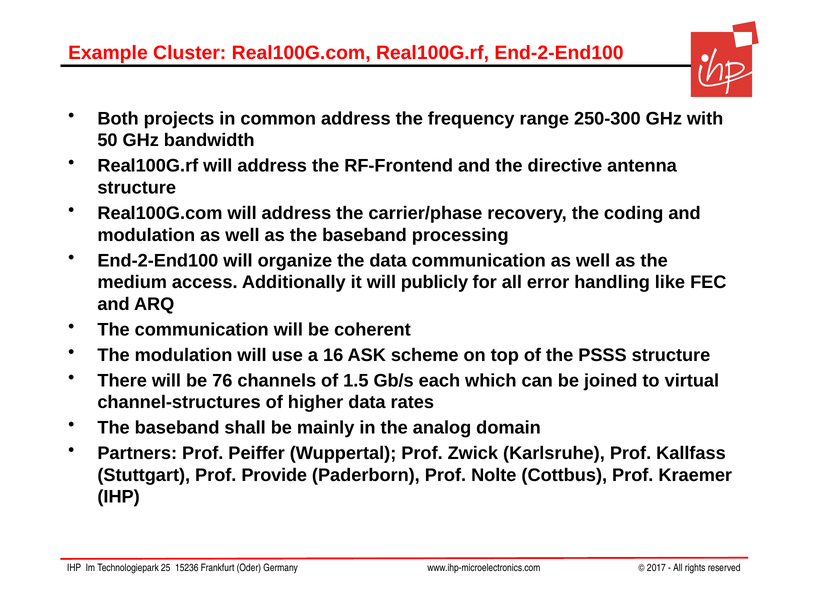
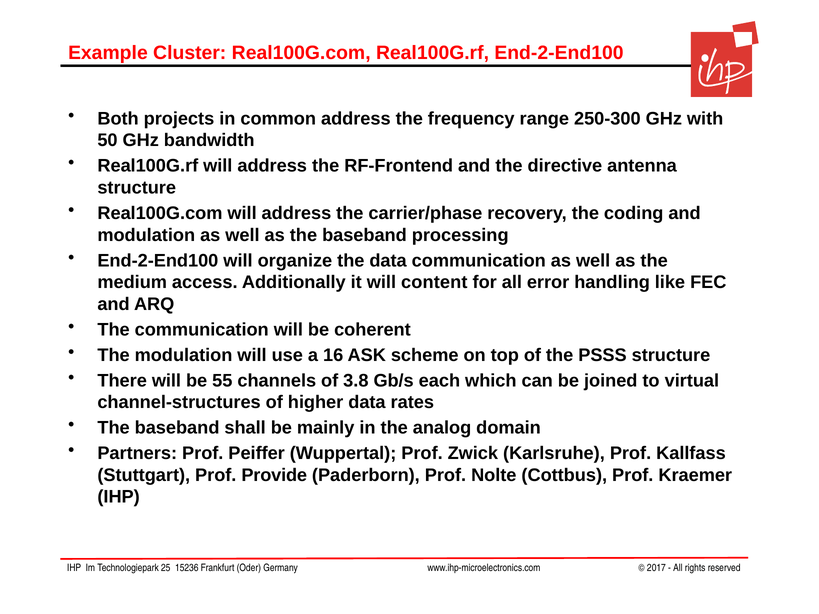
publicly: publicly -> content (434, 282)
76: 76 -> 55 (222, 381)
1.5: 1.5 -> 3.8 (356, 381)
